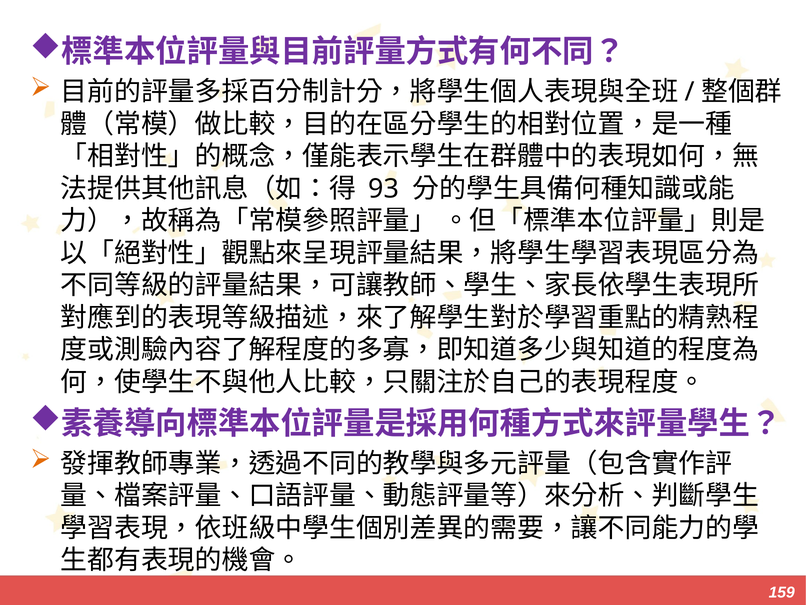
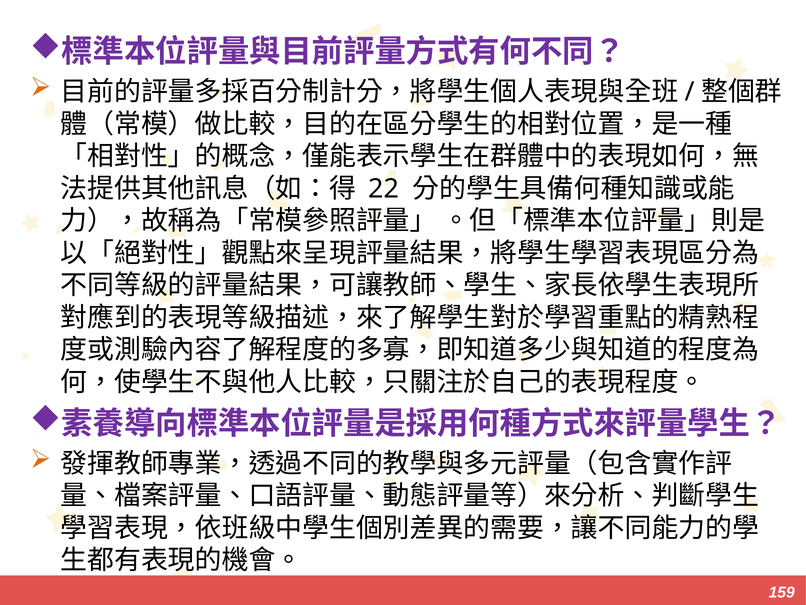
93: 93 -> 22 (384, 189)
